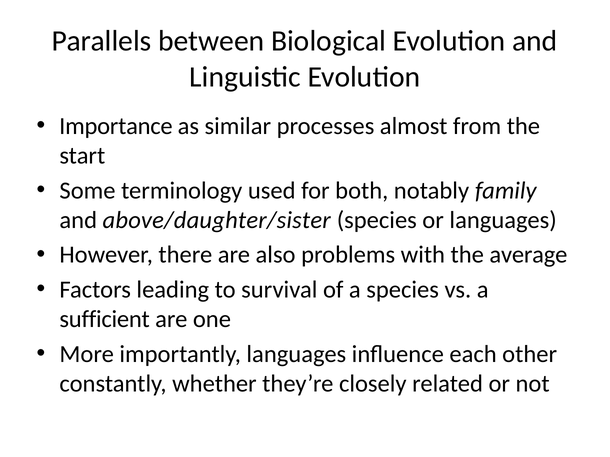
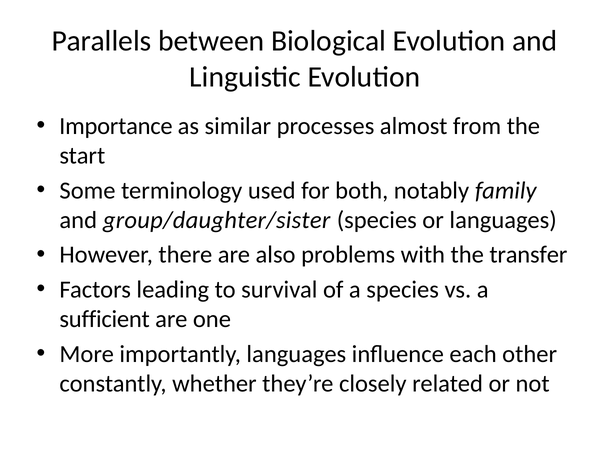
above/daughter/sister: above/daughter/sister -> group/daughter/sister (217, 220)
average: average -> transfer (528, 255)
